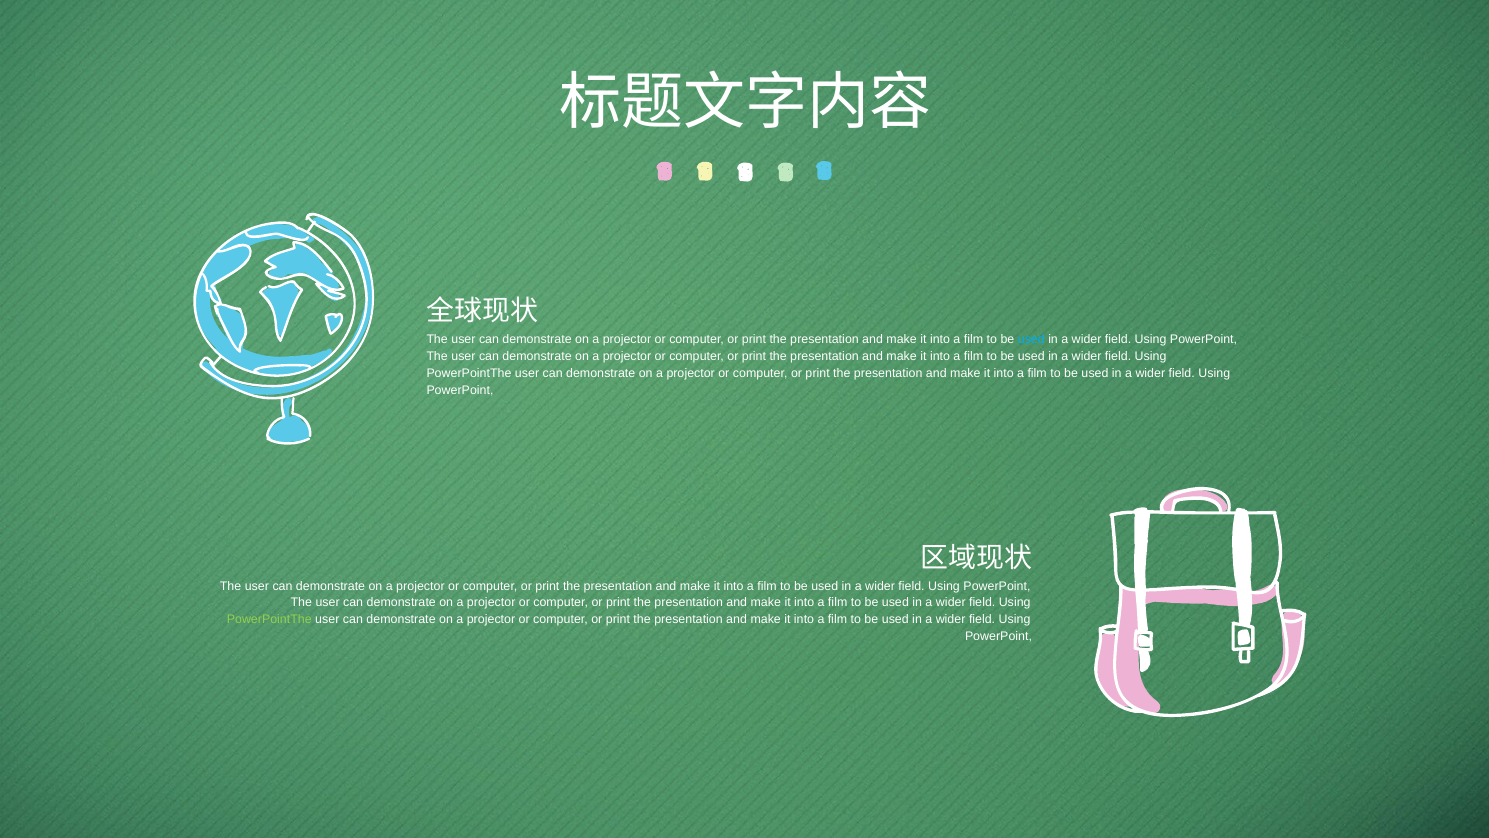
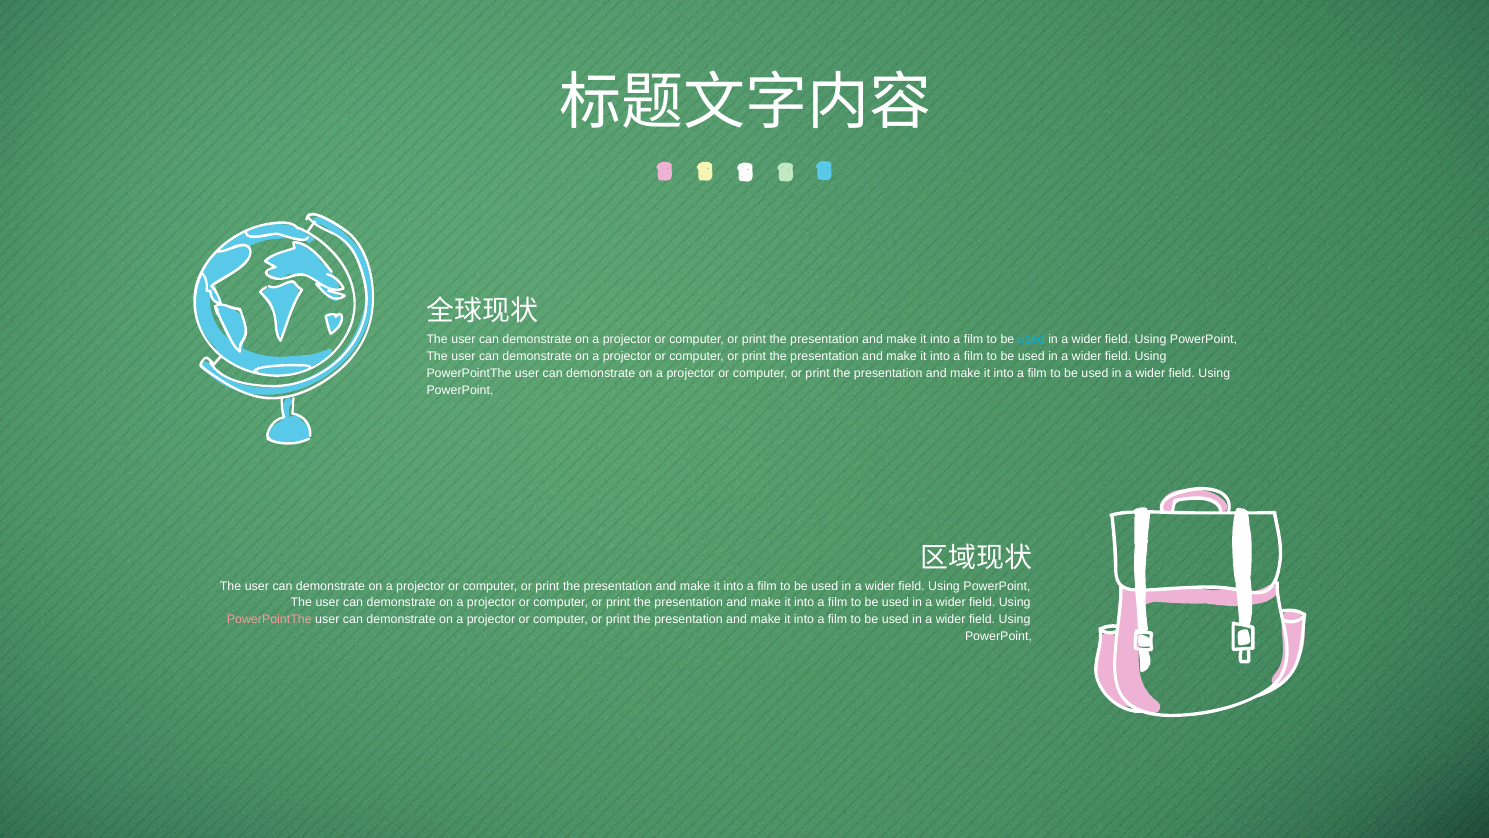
PowerPointThe colour: light green -> pink (269, 619)
